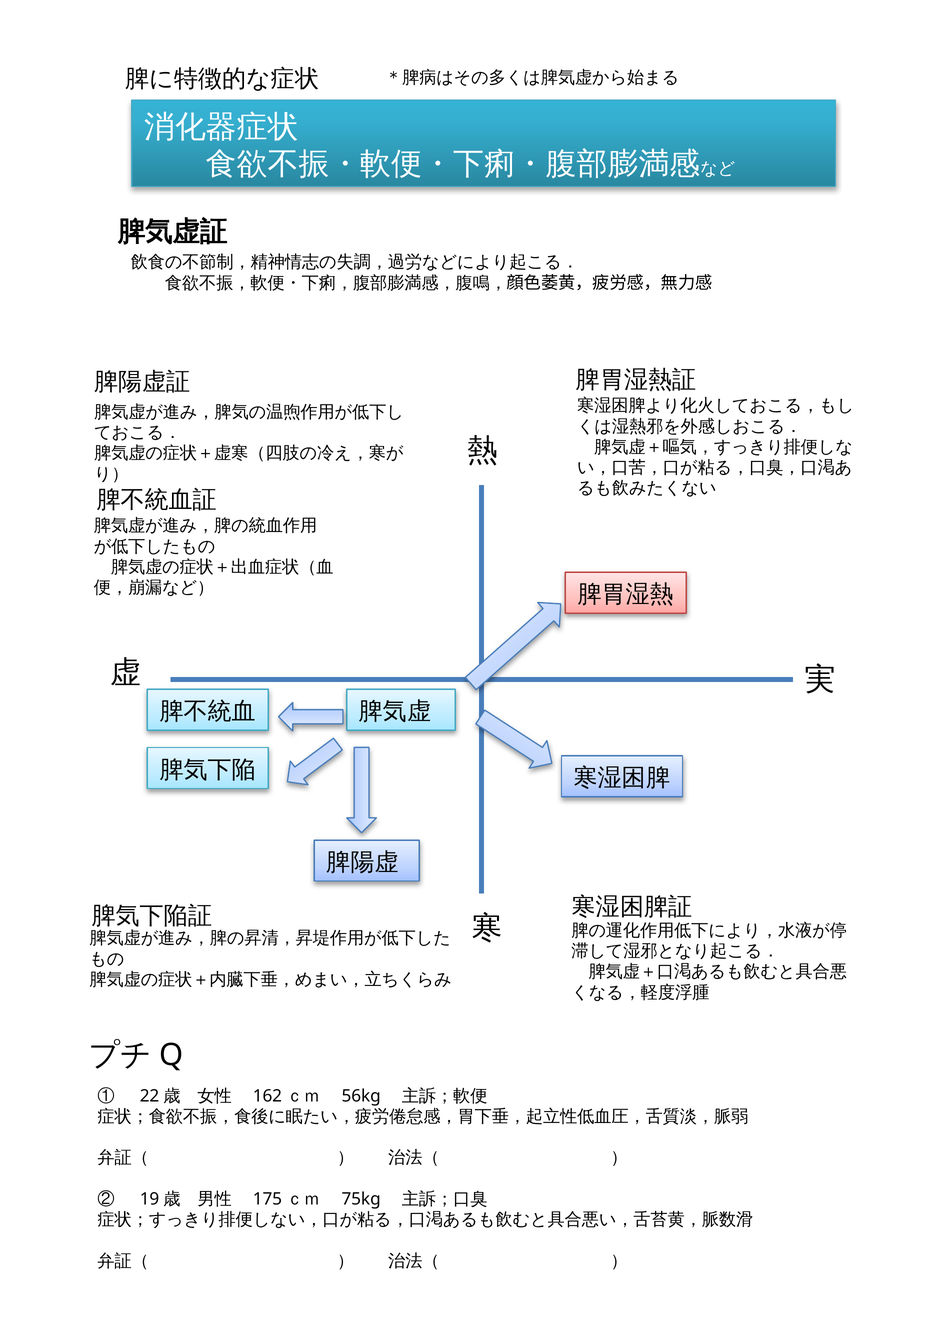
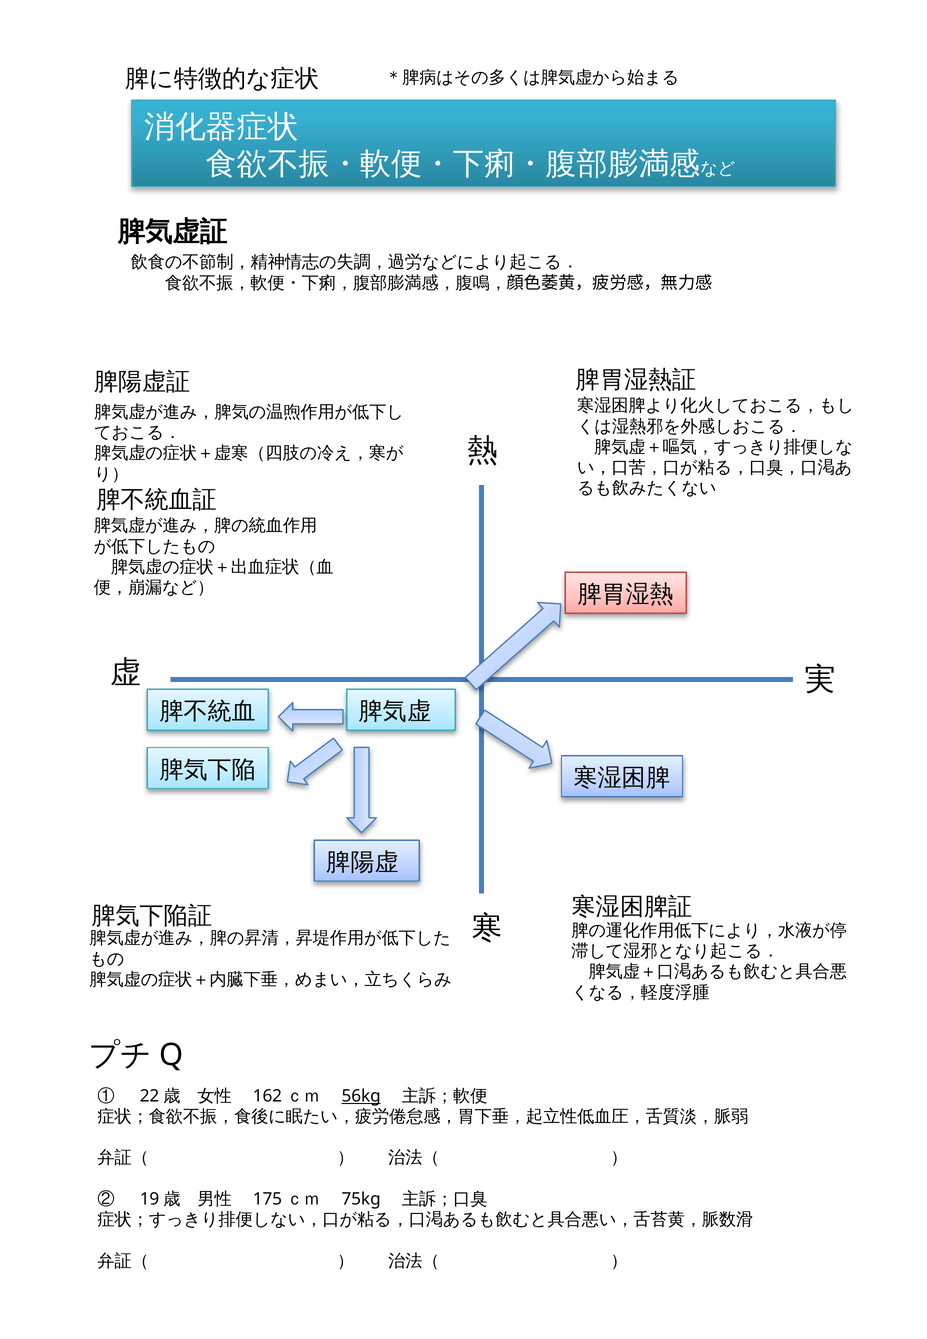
56kg underline: none -> present (361, 1096)
